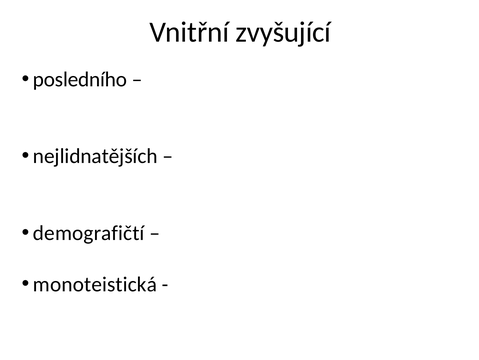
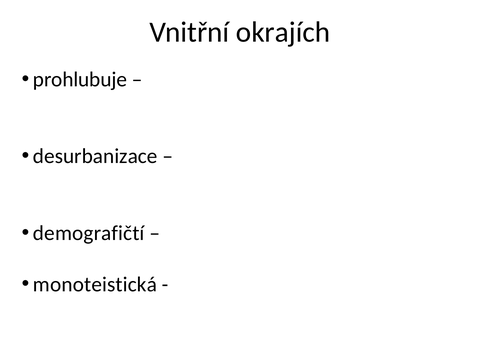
zvyšující: zvyšující -> okrajích (283, 32)
posledního: posledního -> prohlubuje (80, 79)
nejlidnatějších: nejlidnatějších -> desurbanizace (95, 156)
